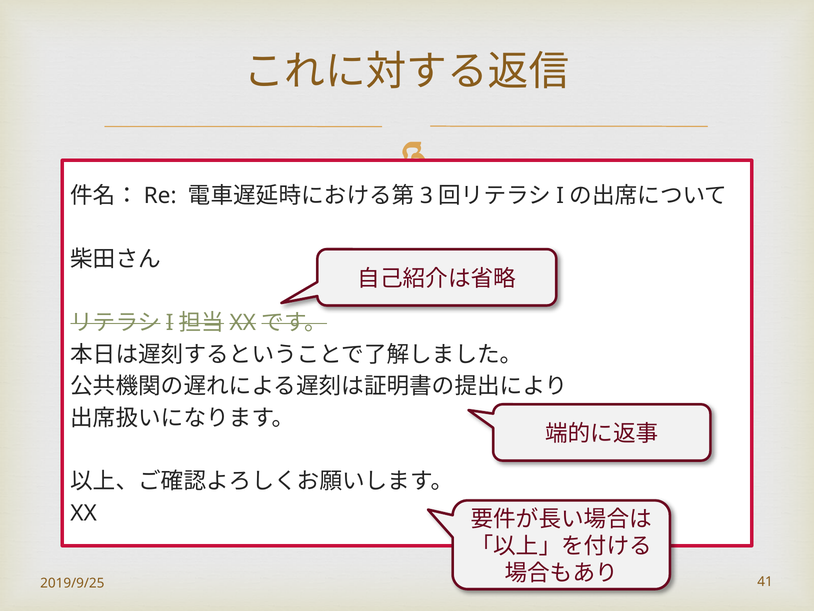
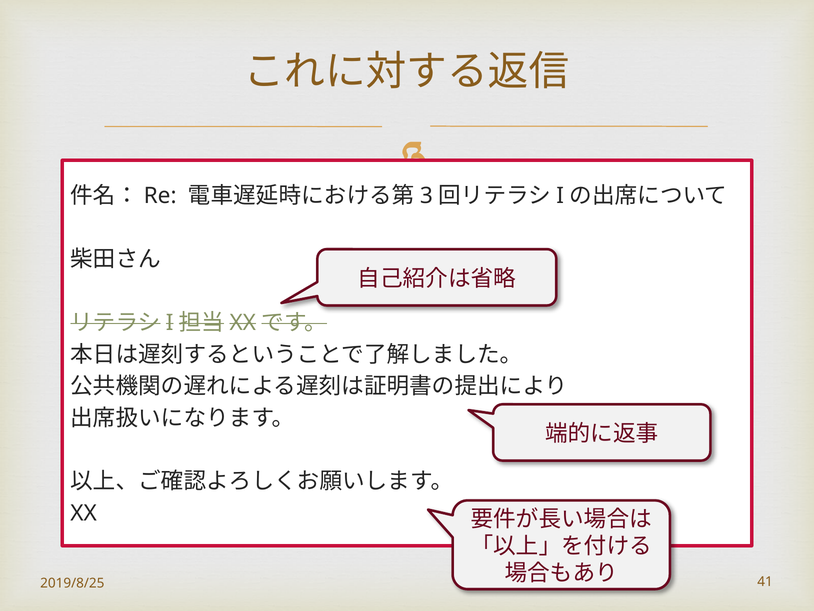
2019/9/25: 2019/9/25 -> 2019/8/25 (72, 583)
